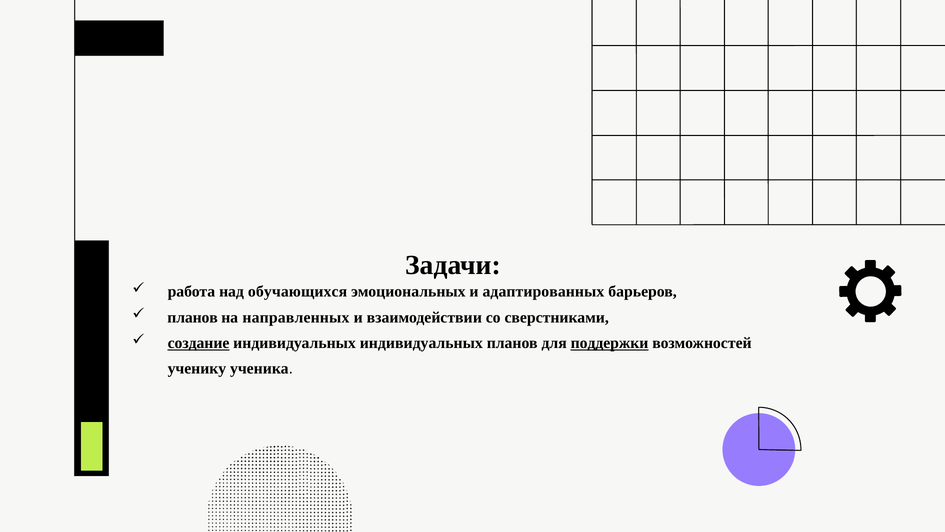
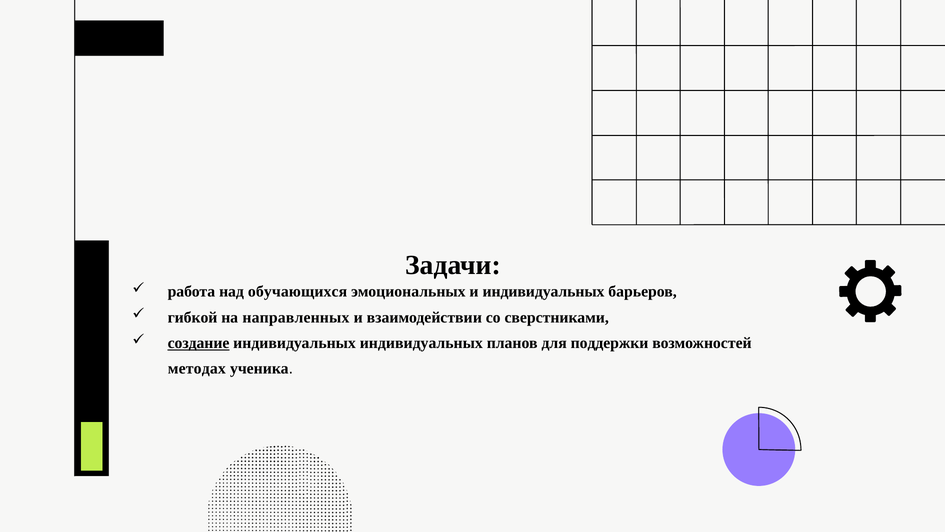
и адаптированных: адаптированных -> индивидуальных (544, 291)
планов: планов -> гибкой (193, 317)
поддержки underline: present -> none (610, 343)
ученику: ученику -> методах (197, 368)
